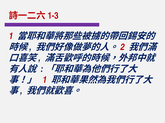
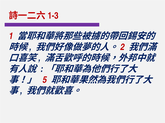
1: 1 -> 5 (45, 80)
